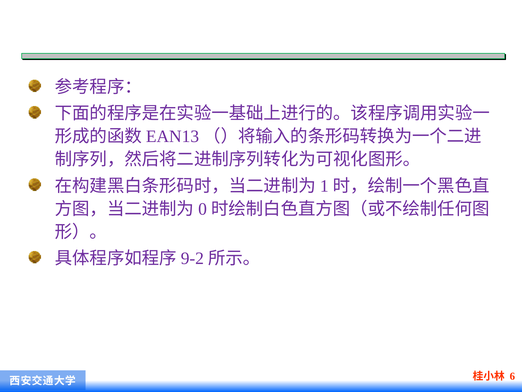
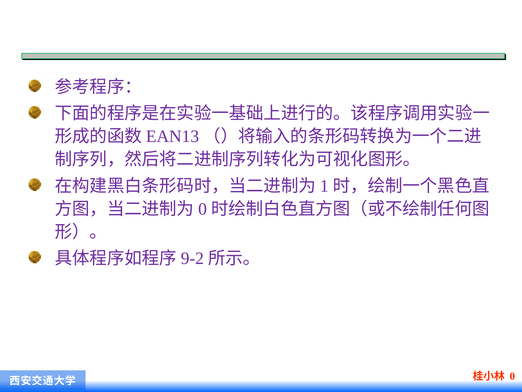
6: 6 -> 0 (512, 376)
